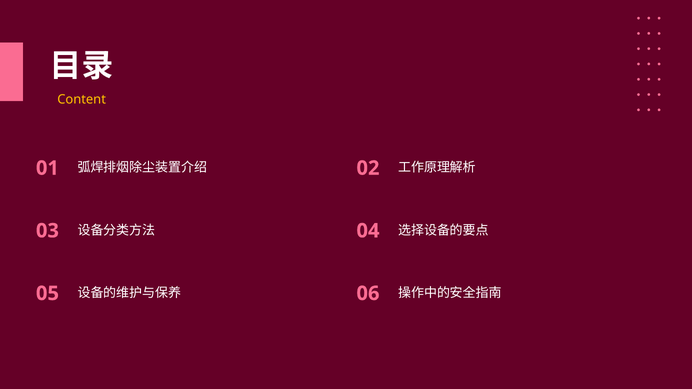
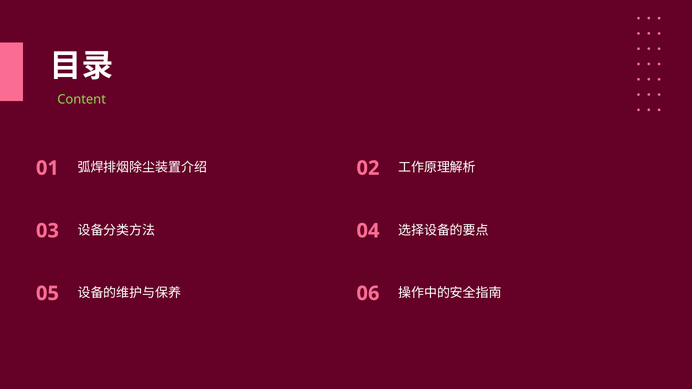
Content colour: yellow -> light green (82, 99)
